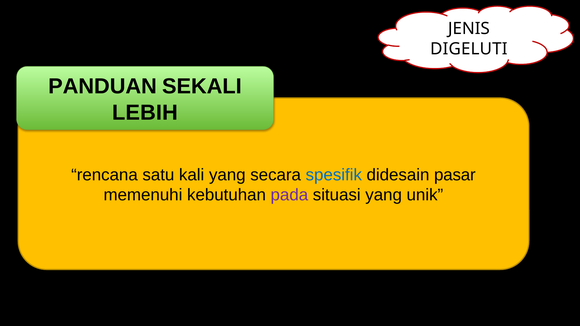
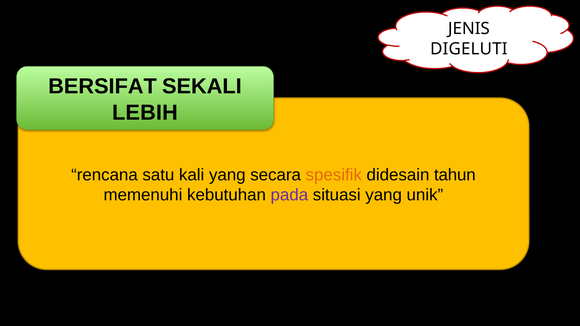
PANDUAN: PANDUAN -> BERSIFAT (103, 87)
spesifik colour: blue -> orange (334, 175)
pasar: pasar -> tahun (455, 175)
